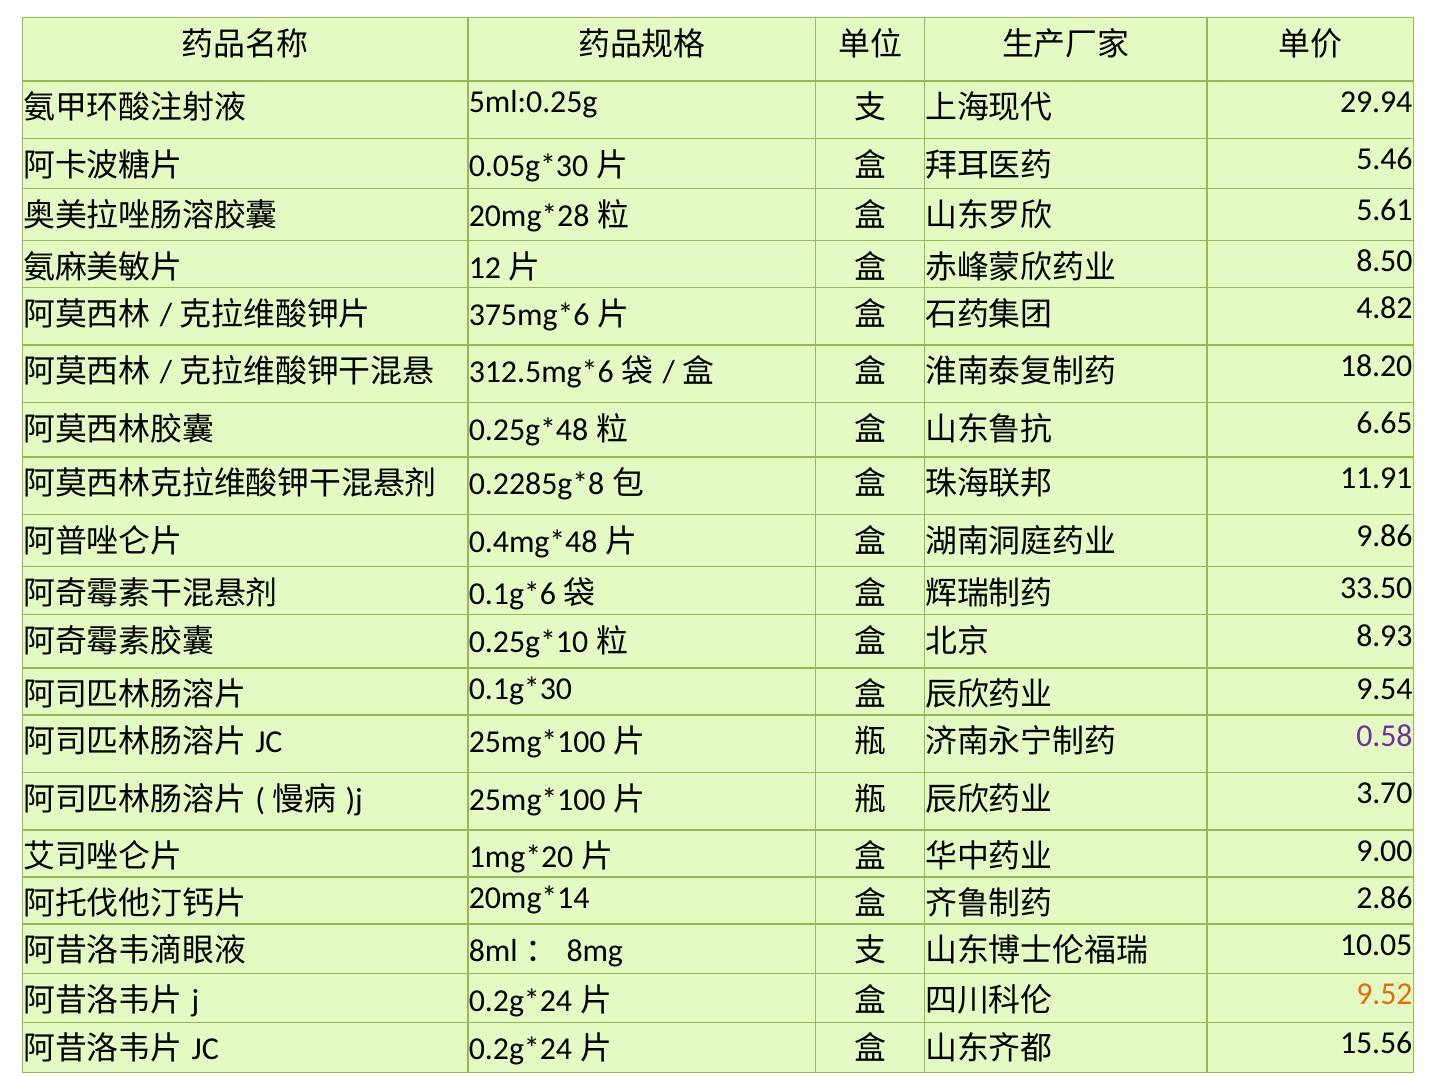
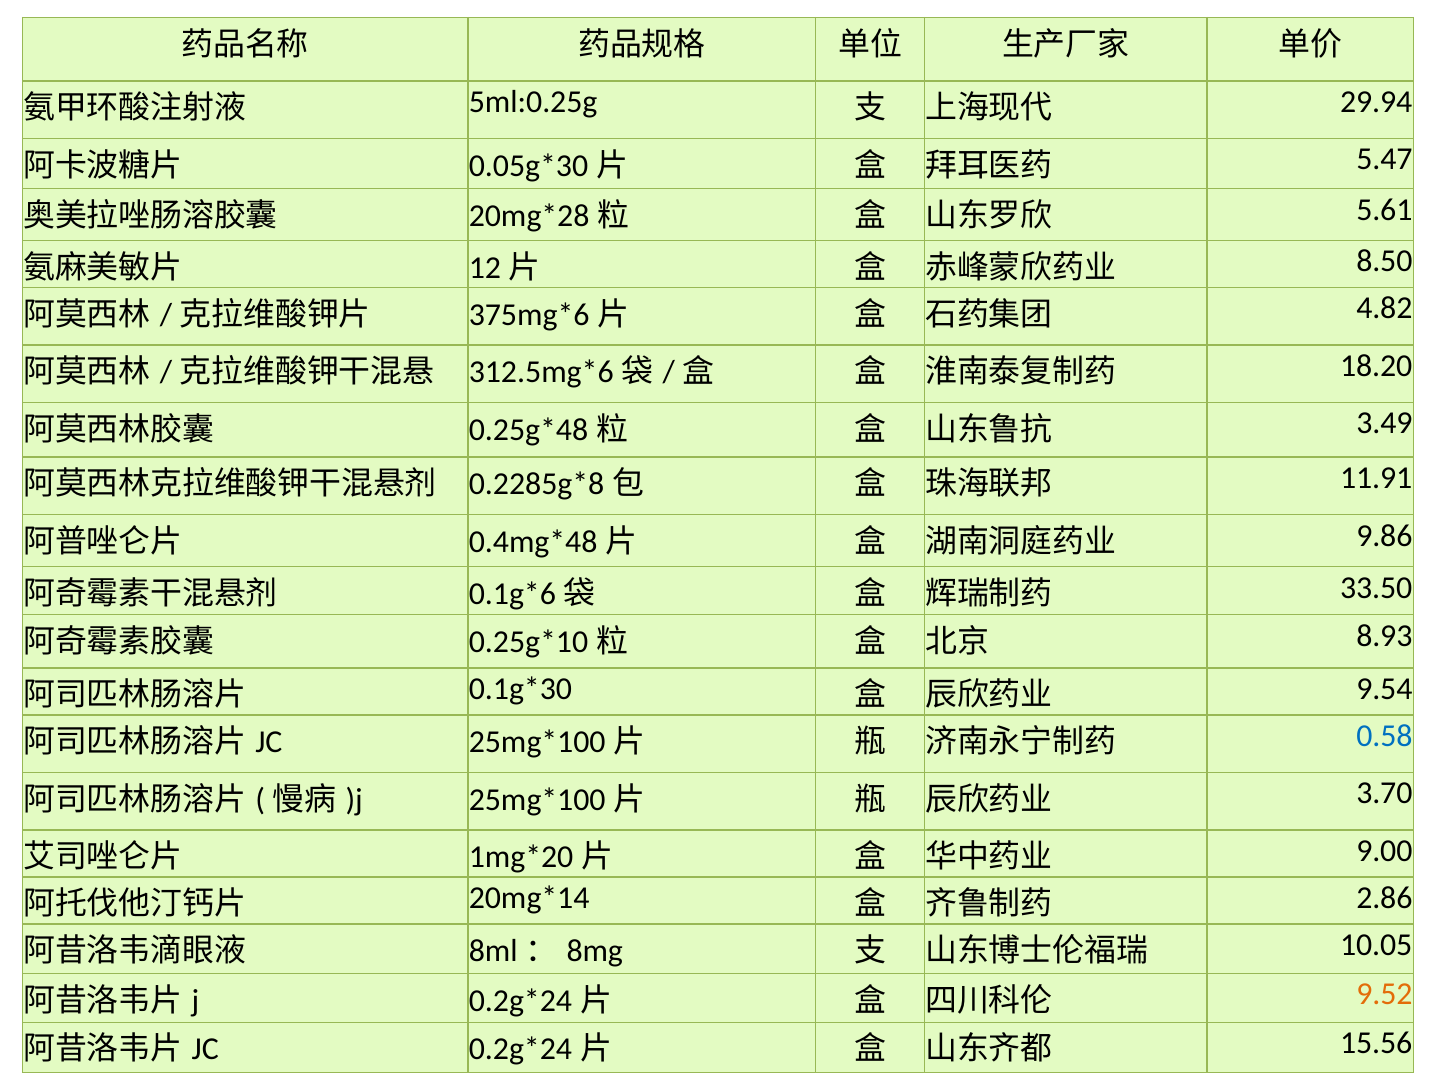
5.46: 5.46 -> 5.47 (1384, 159)
6.65: 6.65 -> 3.49 (1384, 423)
0.58 colour: purple -> blue (1384, 736)
